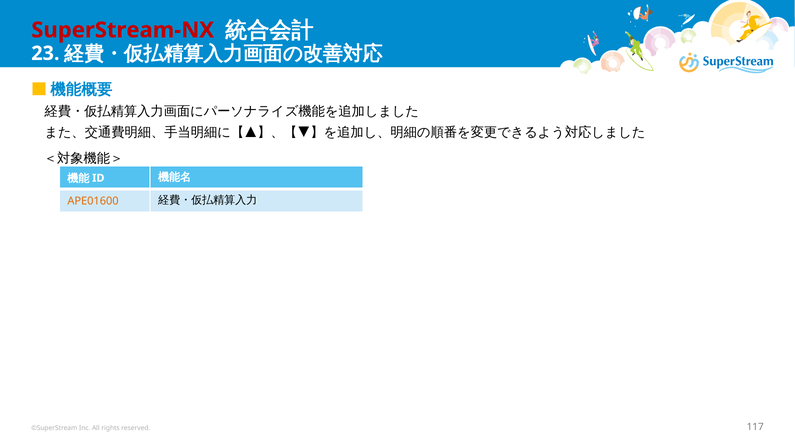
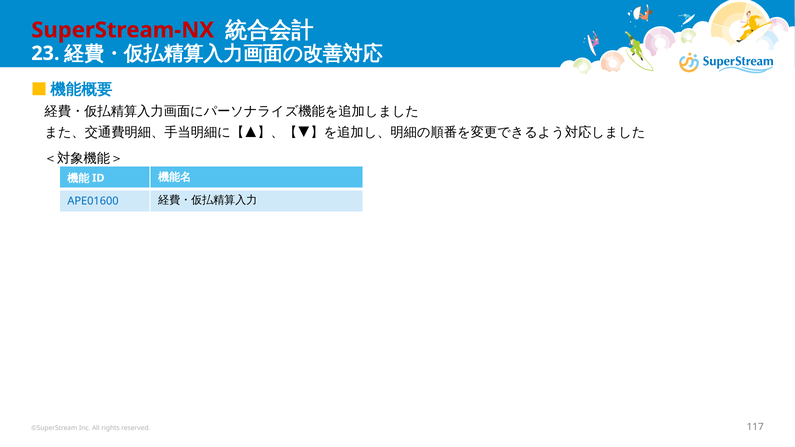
APE01600 colour: orange -> blue (93, 201)
